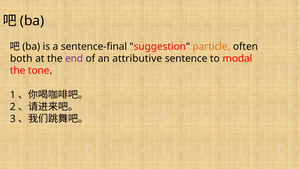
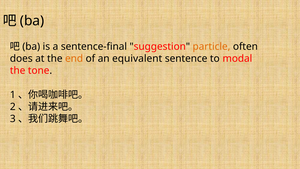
both: both -> does (21, 59)
end colour: purple -> orange (74, 59)
attributive: attributive -> equivalent (137, 59)
